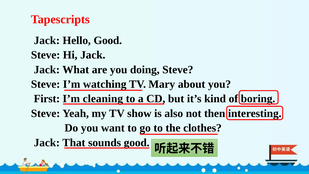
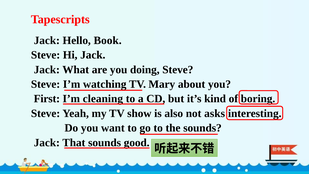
Hello Good: Good -> Book (108, 40)
then: then -> asks (215, 113)
the clothes: clothes -> sounds (202, 128)
